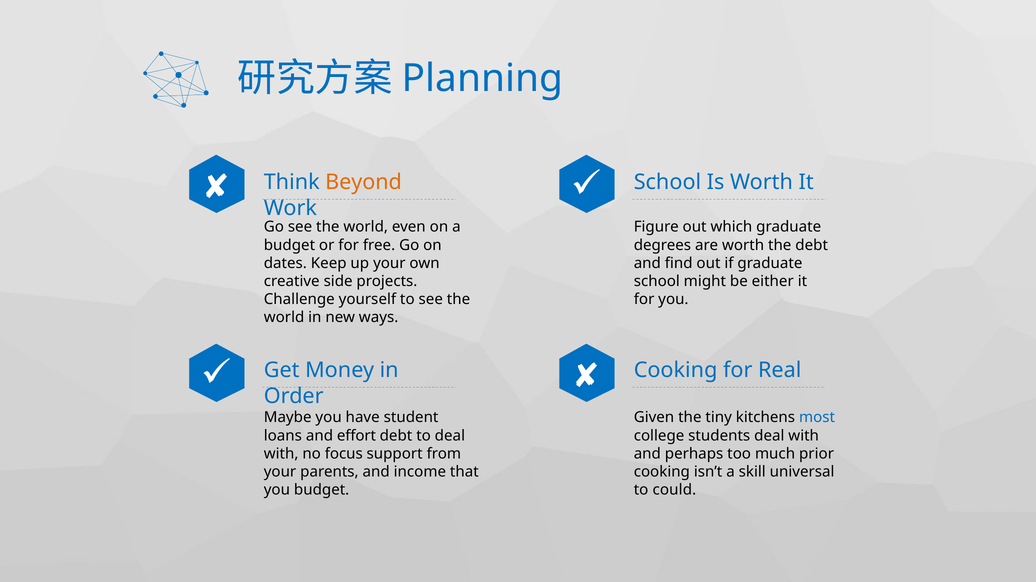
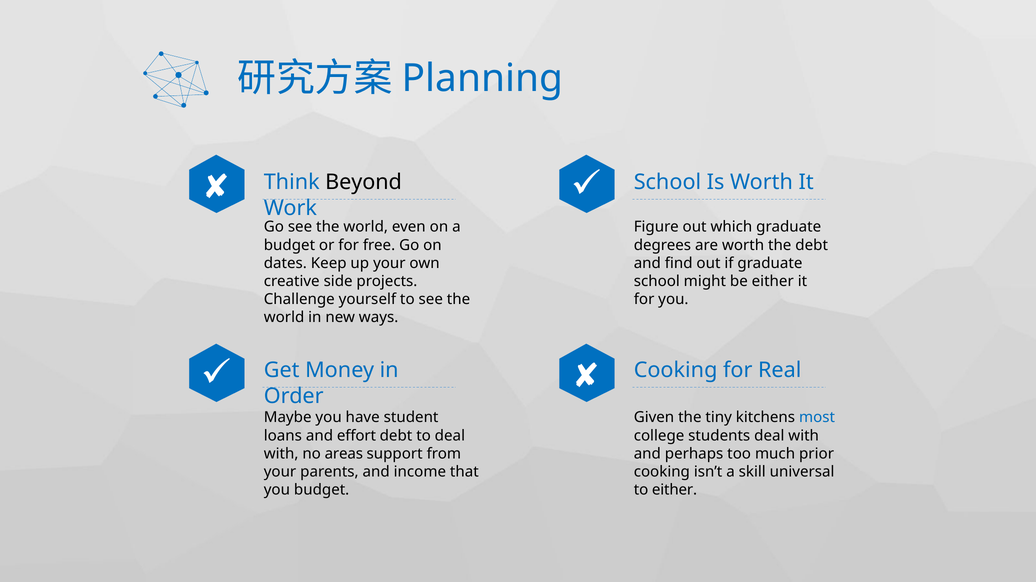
Beyond colour: orange -> black (364, 182)
focus: focus -> areas (344, 454)
to could: could -> either (675, 491)
